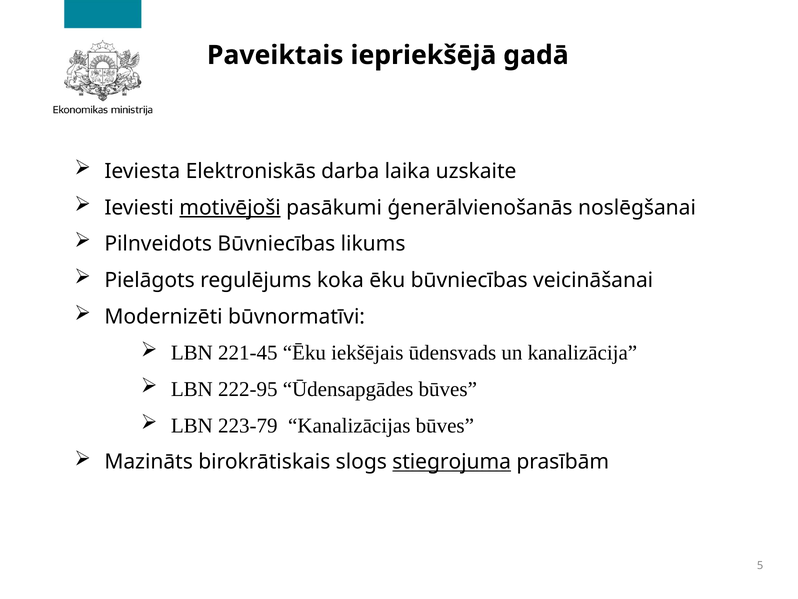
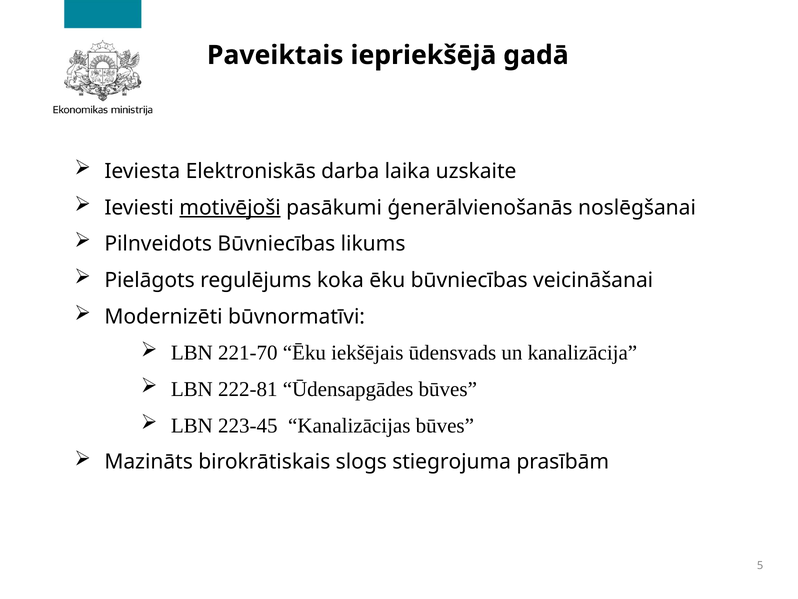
221-45: 221-45 -> 221-70 (248, 353)
222-95: 222-95 -> 222-81 (248, 389)
223-79: 223-79 -> 223-45 (248, 425)
stiegrojuma underline: present -> none (452, 462)
